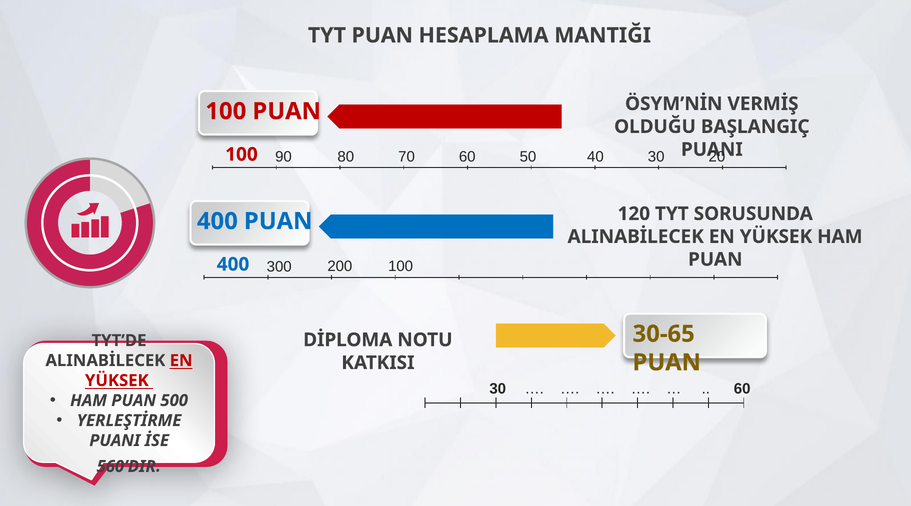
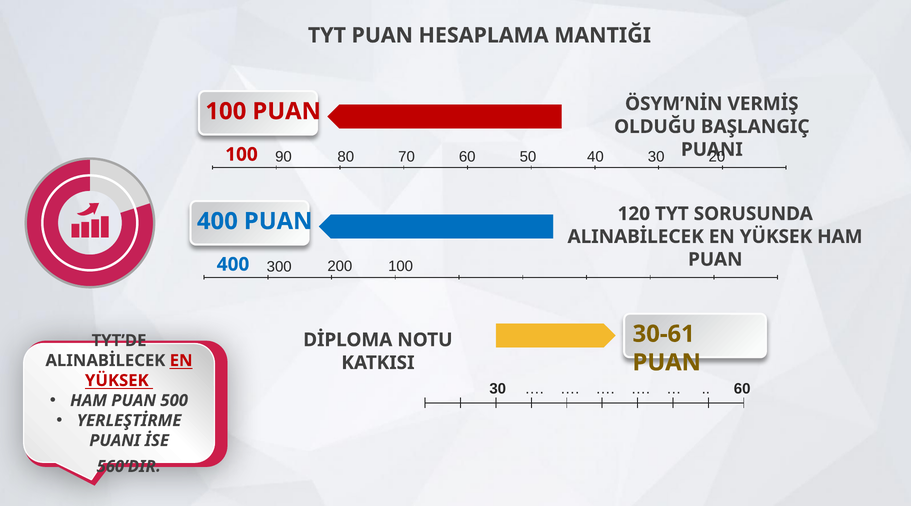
30-65: 30-65 -> 30-61 (664, 334)
